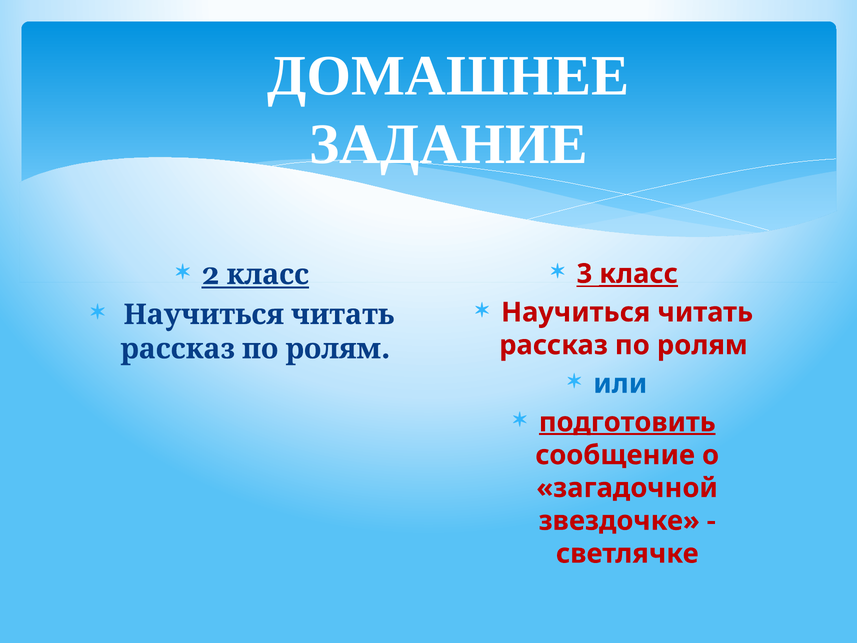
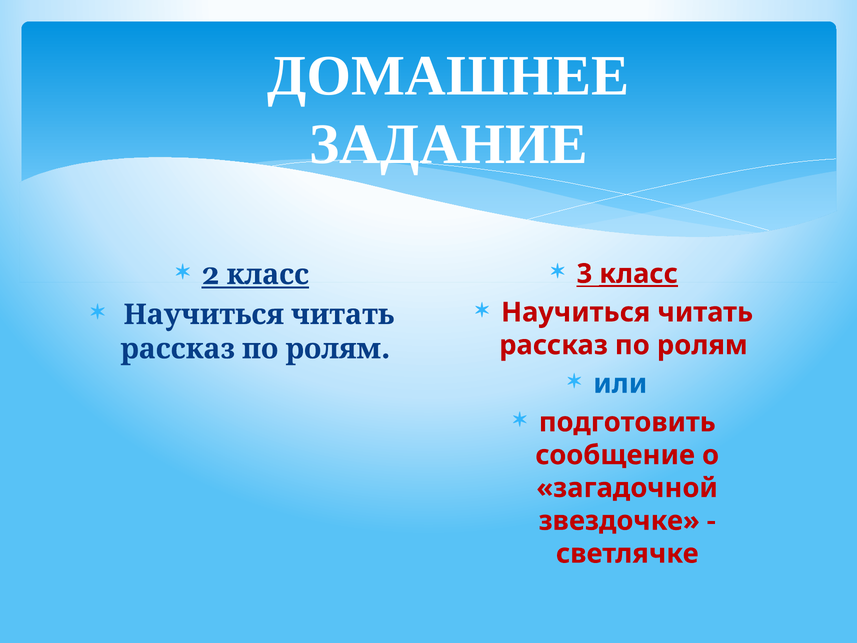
подготовить underline: present -> none (627, 422)
